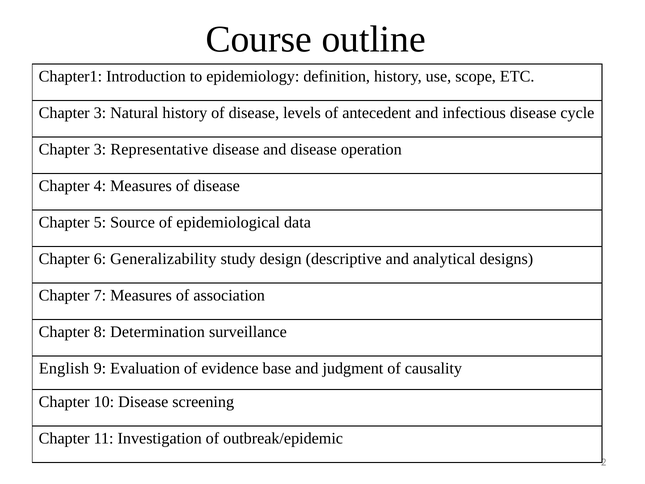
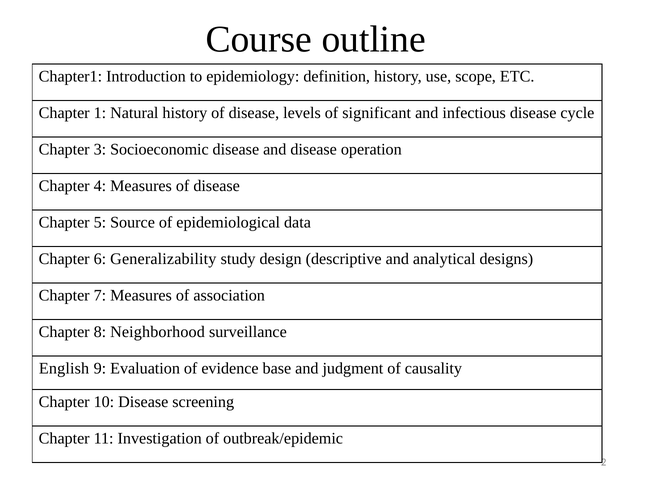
3: 3 -> 1 (100, 113)
antecedent: antecedent -> significant (377, 113)
Representative: Representative -> Socioeconomic (159, 149)
Determination: Determination -> Neighborhood (158, 332)
